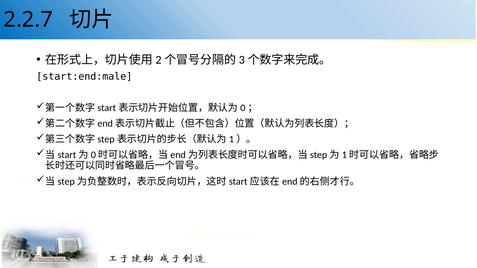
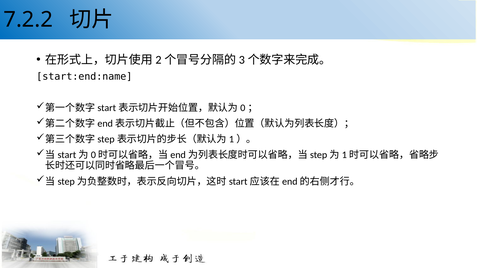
2.2.7: 2.2.7 -> 7.2.2 (28, 20)
start:end:male: start:end:male -> start:end:name (84, 77)
